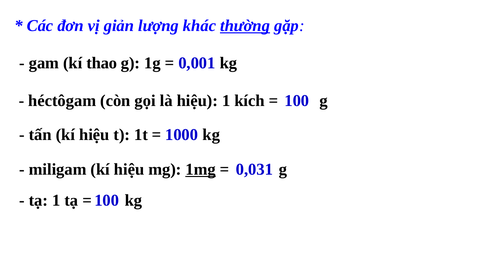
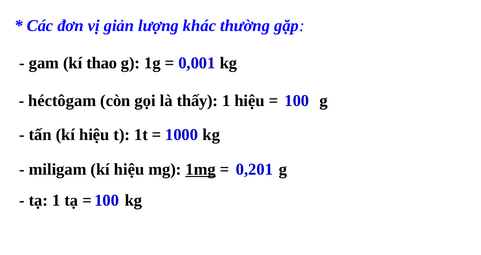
thường underline: present -> none (245, 26)
là hiệu: hiệu -> thấy (197, 101)
1 kích: kích -> hiệu (250, 101)
0,031: 0,031 -> 0,201 (254, 169)
